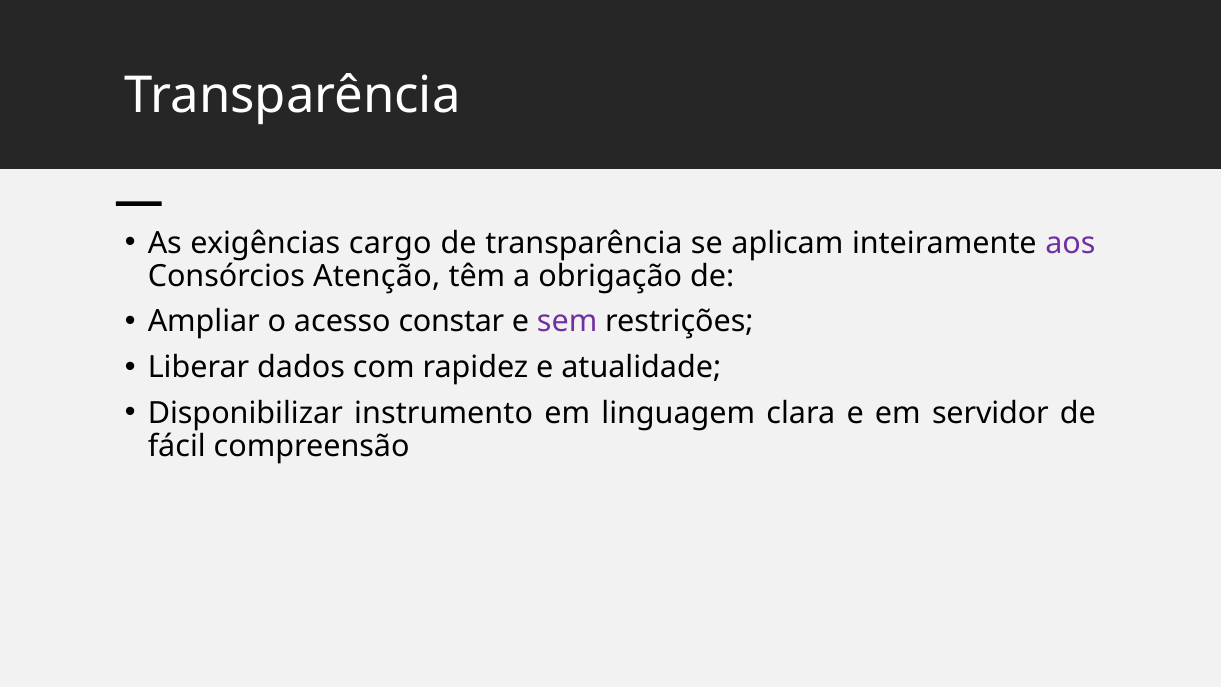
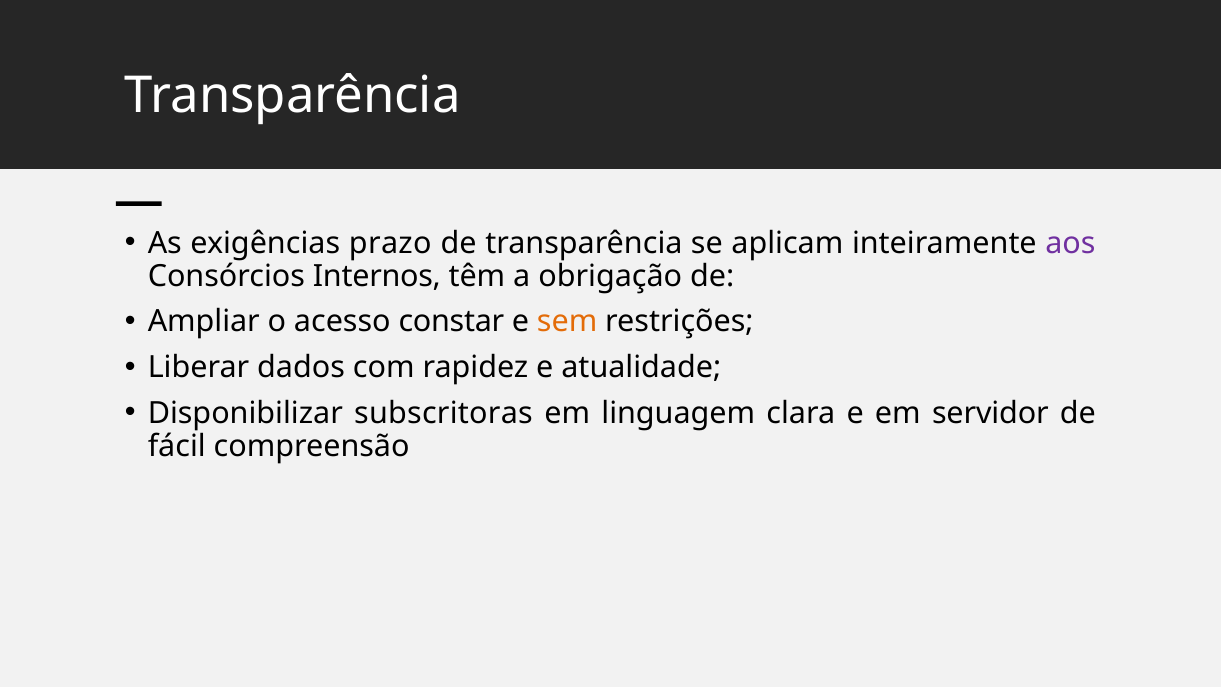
cargo: cargo -> prazo (390, 243)
Atenção: Atenção -> Internos (377, 276)
sem colour: purple -> orange (567, 322)
instrumento: instrumento -> subscritoras (444, 413)
